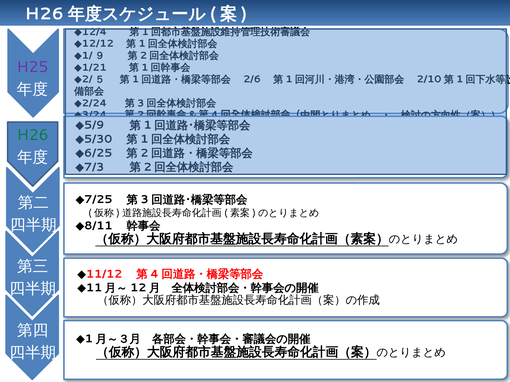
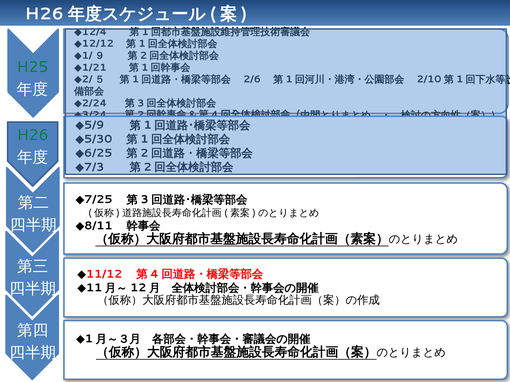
H25 colour: purple -> green (32, 67)
